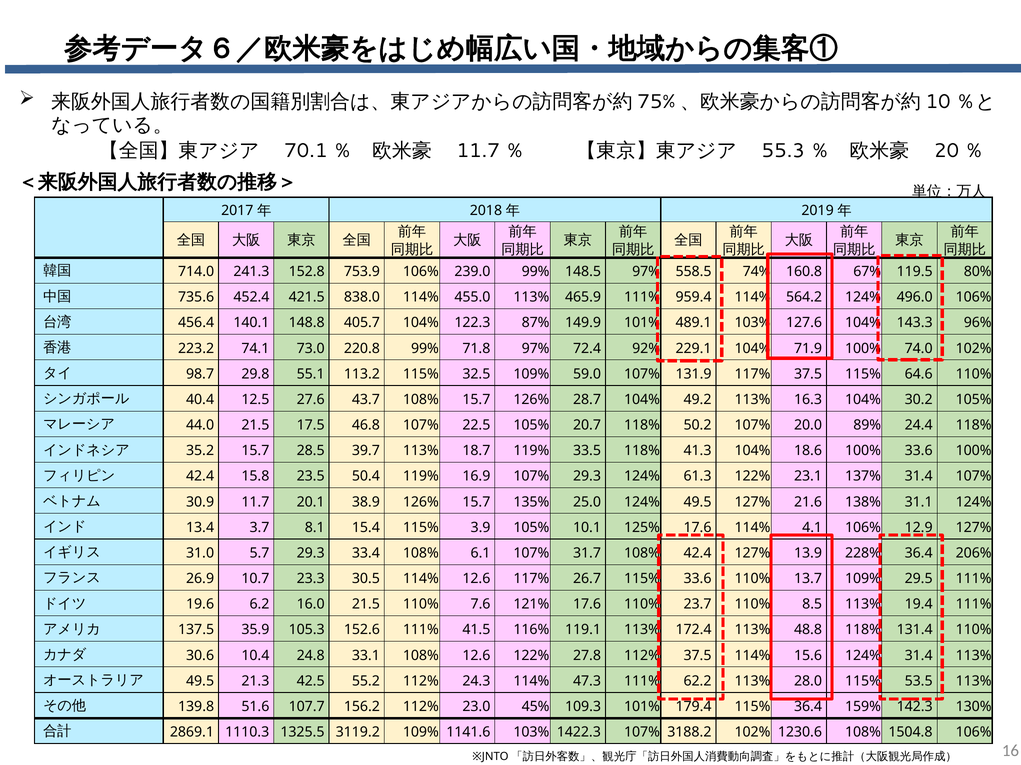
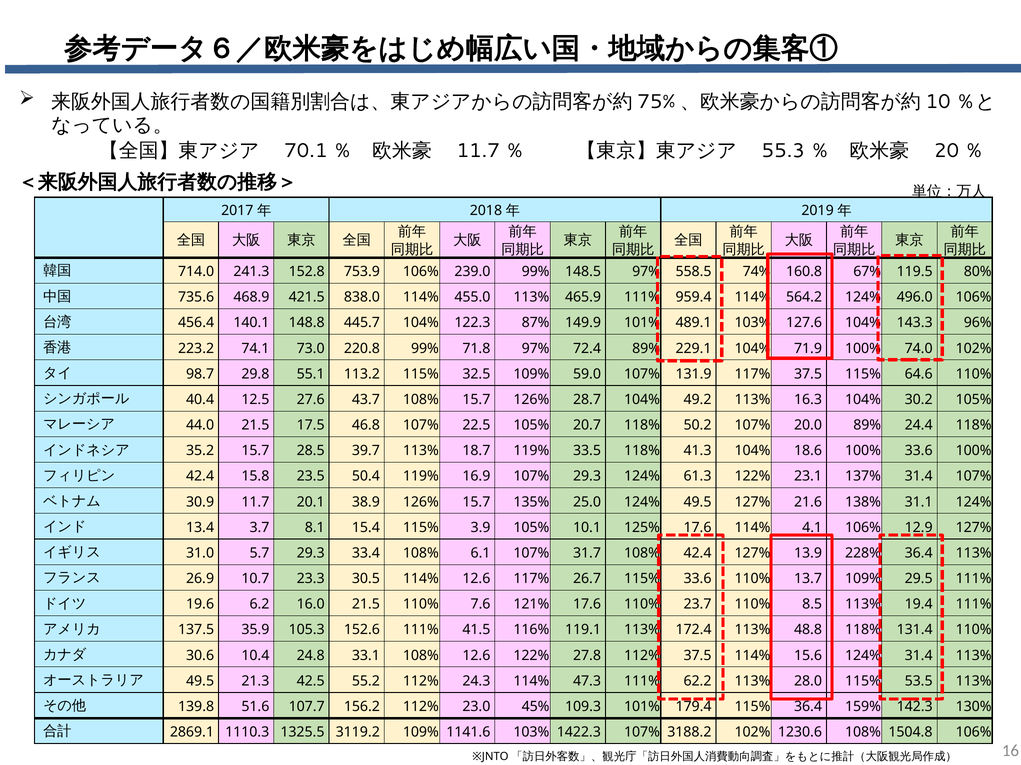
452.4: 452.4 -> 468.9 (251, 298)
405.7: 405.7 -> 445.7 (362, 323)
72.4 92%: 92% -> 89% (646, 349)
36.4 206%: 206% -> 113% (974, 554)
